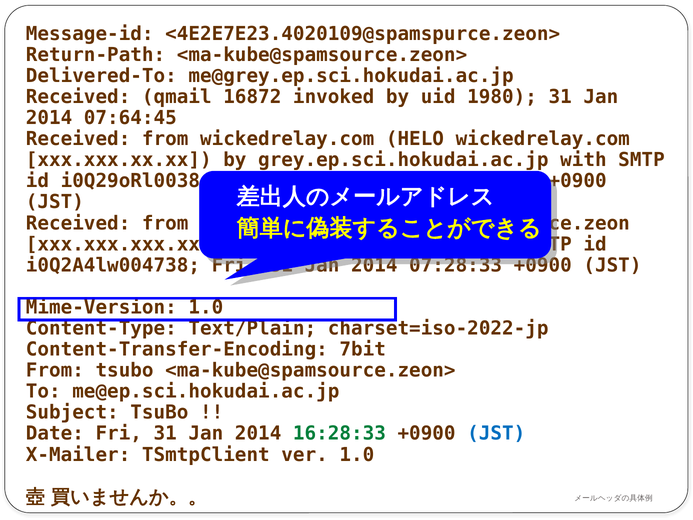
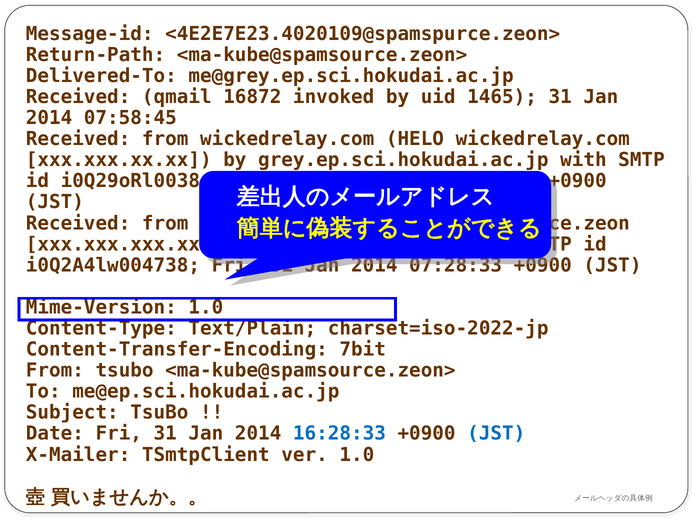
1980: 1980 -> 1465 (502, 97)
07:64:45: 07:64:45 -> 07:58:45 (130, 118)
16:28:33 colour: green -> blue (339, 433)
